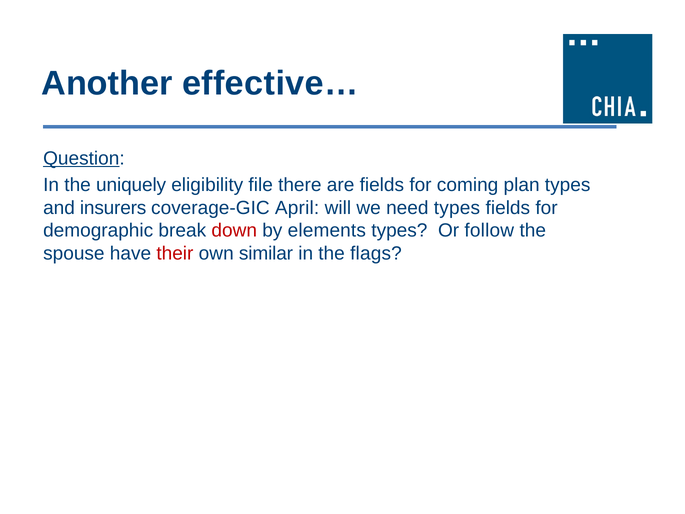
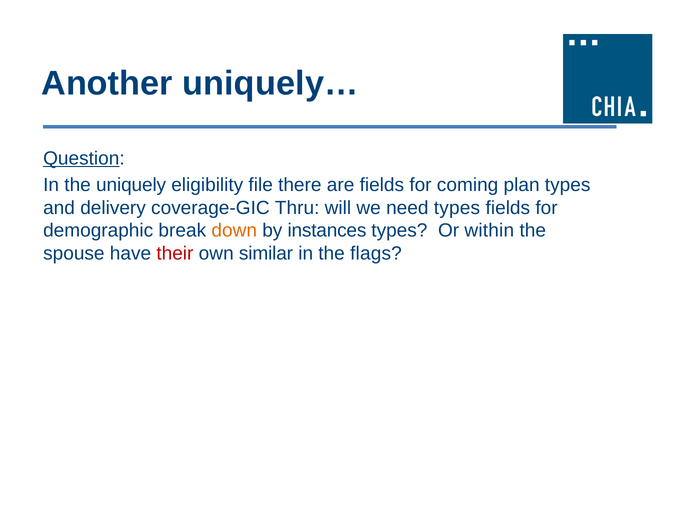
effective…: effective… -> uniquely… (270, 83)
insurers: insurers -> delivery (113, 208)
April: April -> Thru (297, 208)
down colour: red -> orange (234, 231)
elements: elements -> instances (327, 231)
follow: follow -> within (489, 231)
